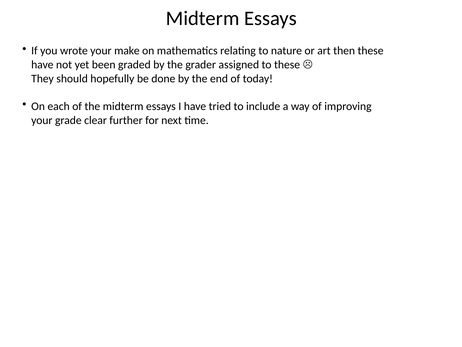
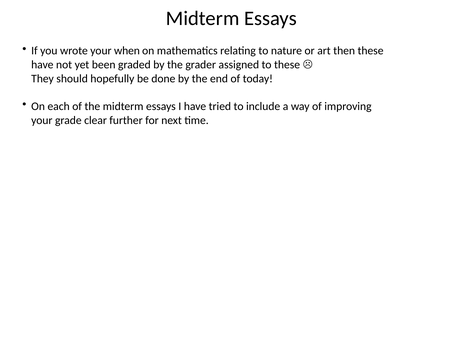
make: make -> when (127, 51)
